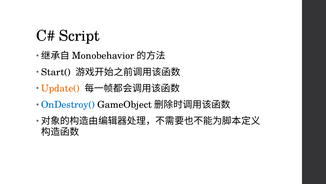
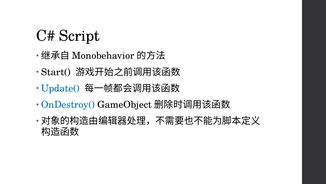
Update( colour: orange -> blue (60, 88)
